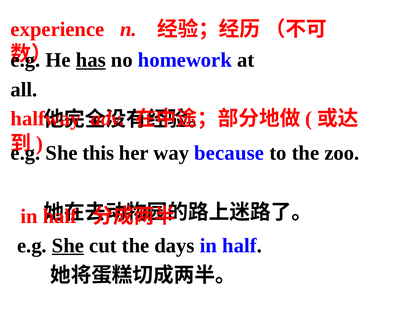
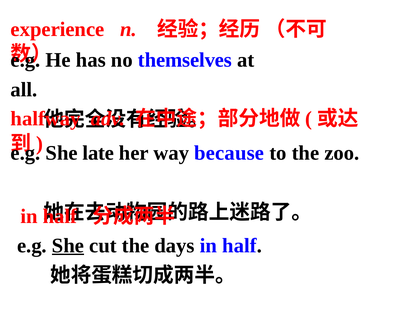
has underline: present -> none (91, 60)
homework: homework -> themselves (185, 60)
this: this -> late (98, 153)
